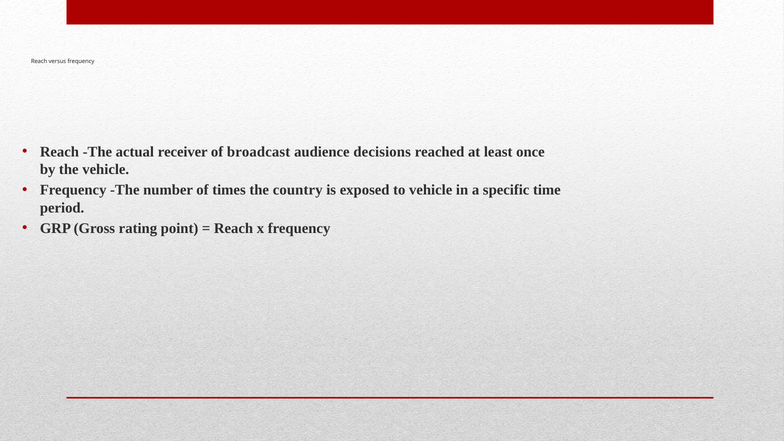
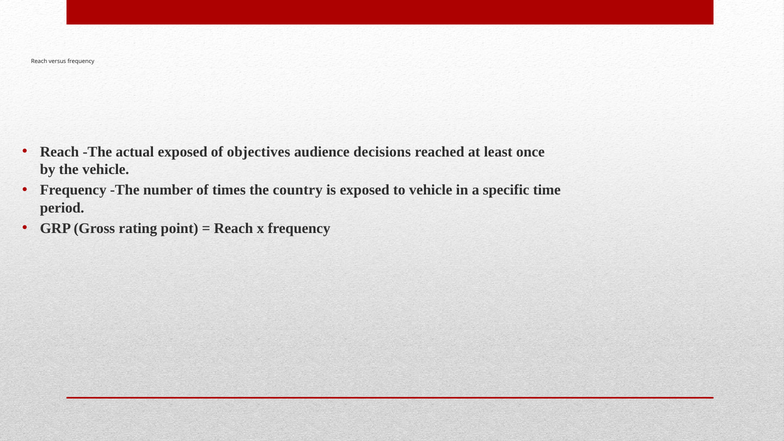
actual receiver: receiver -> exposed (183, 152)
broadcast: broadcast -> objectives (259, 152)
